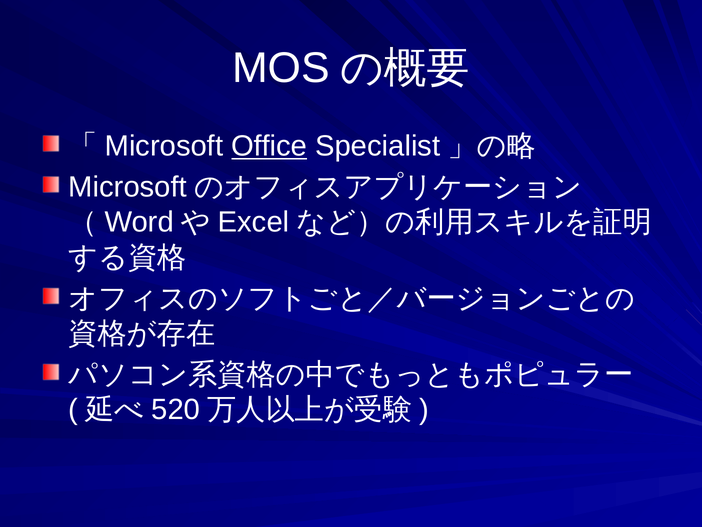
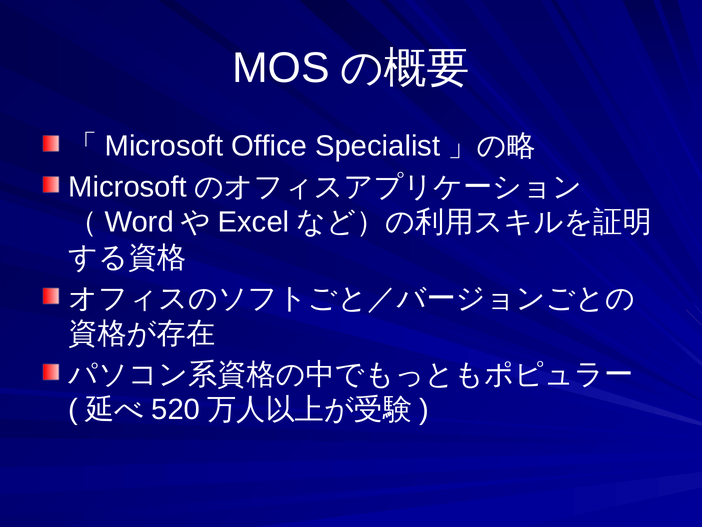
Office underline: present -> none (269, 146)
